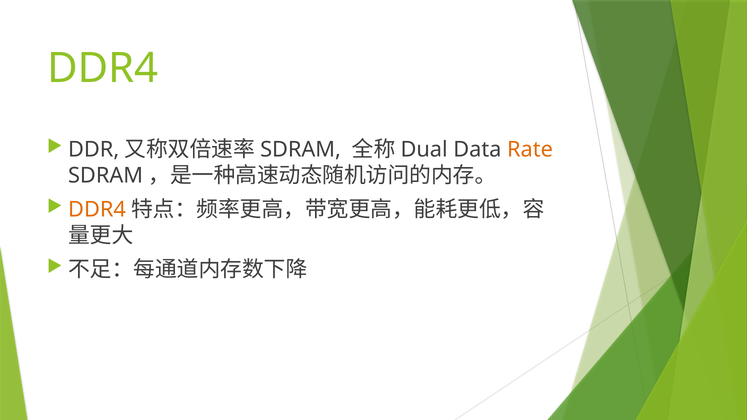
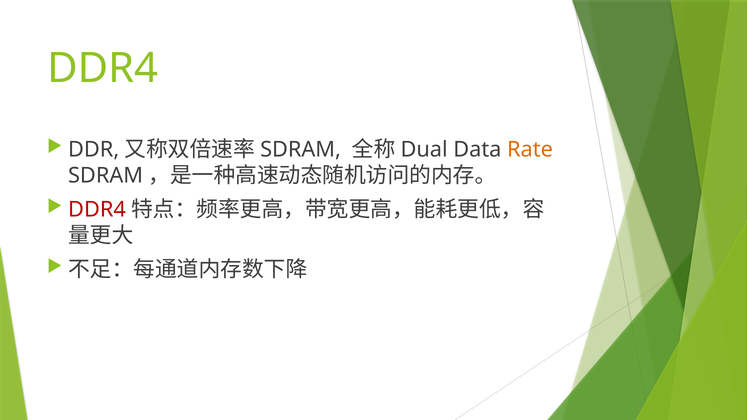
DDR4 colour: orange -> red (97, 210)
